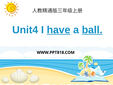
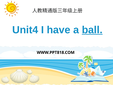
have underline: present -> none (59, 30)
